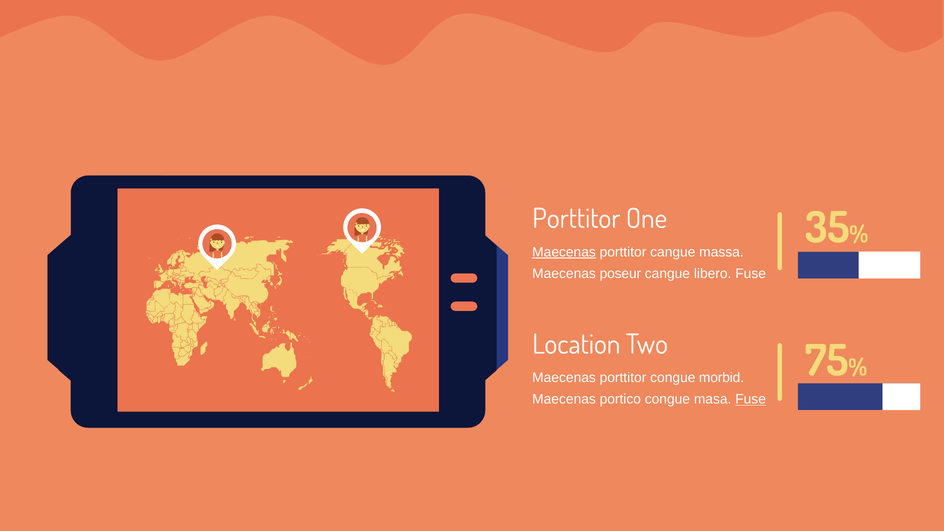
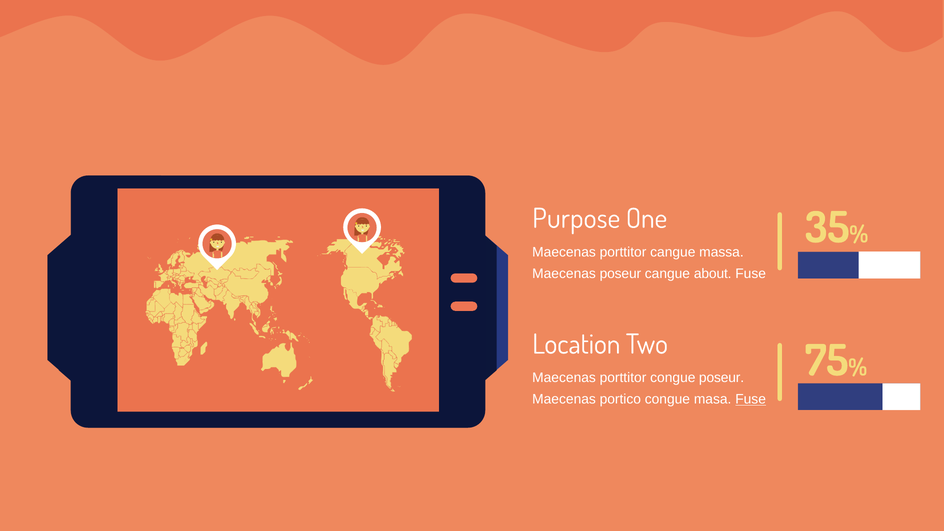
Porttitor: Porttitor -> Purpose (576, 219)
Maecenas underline: present -> none (564, 252)
libero: libero -> about (713, 274)
congue morbid: morbid -> poseur (722, 378)
